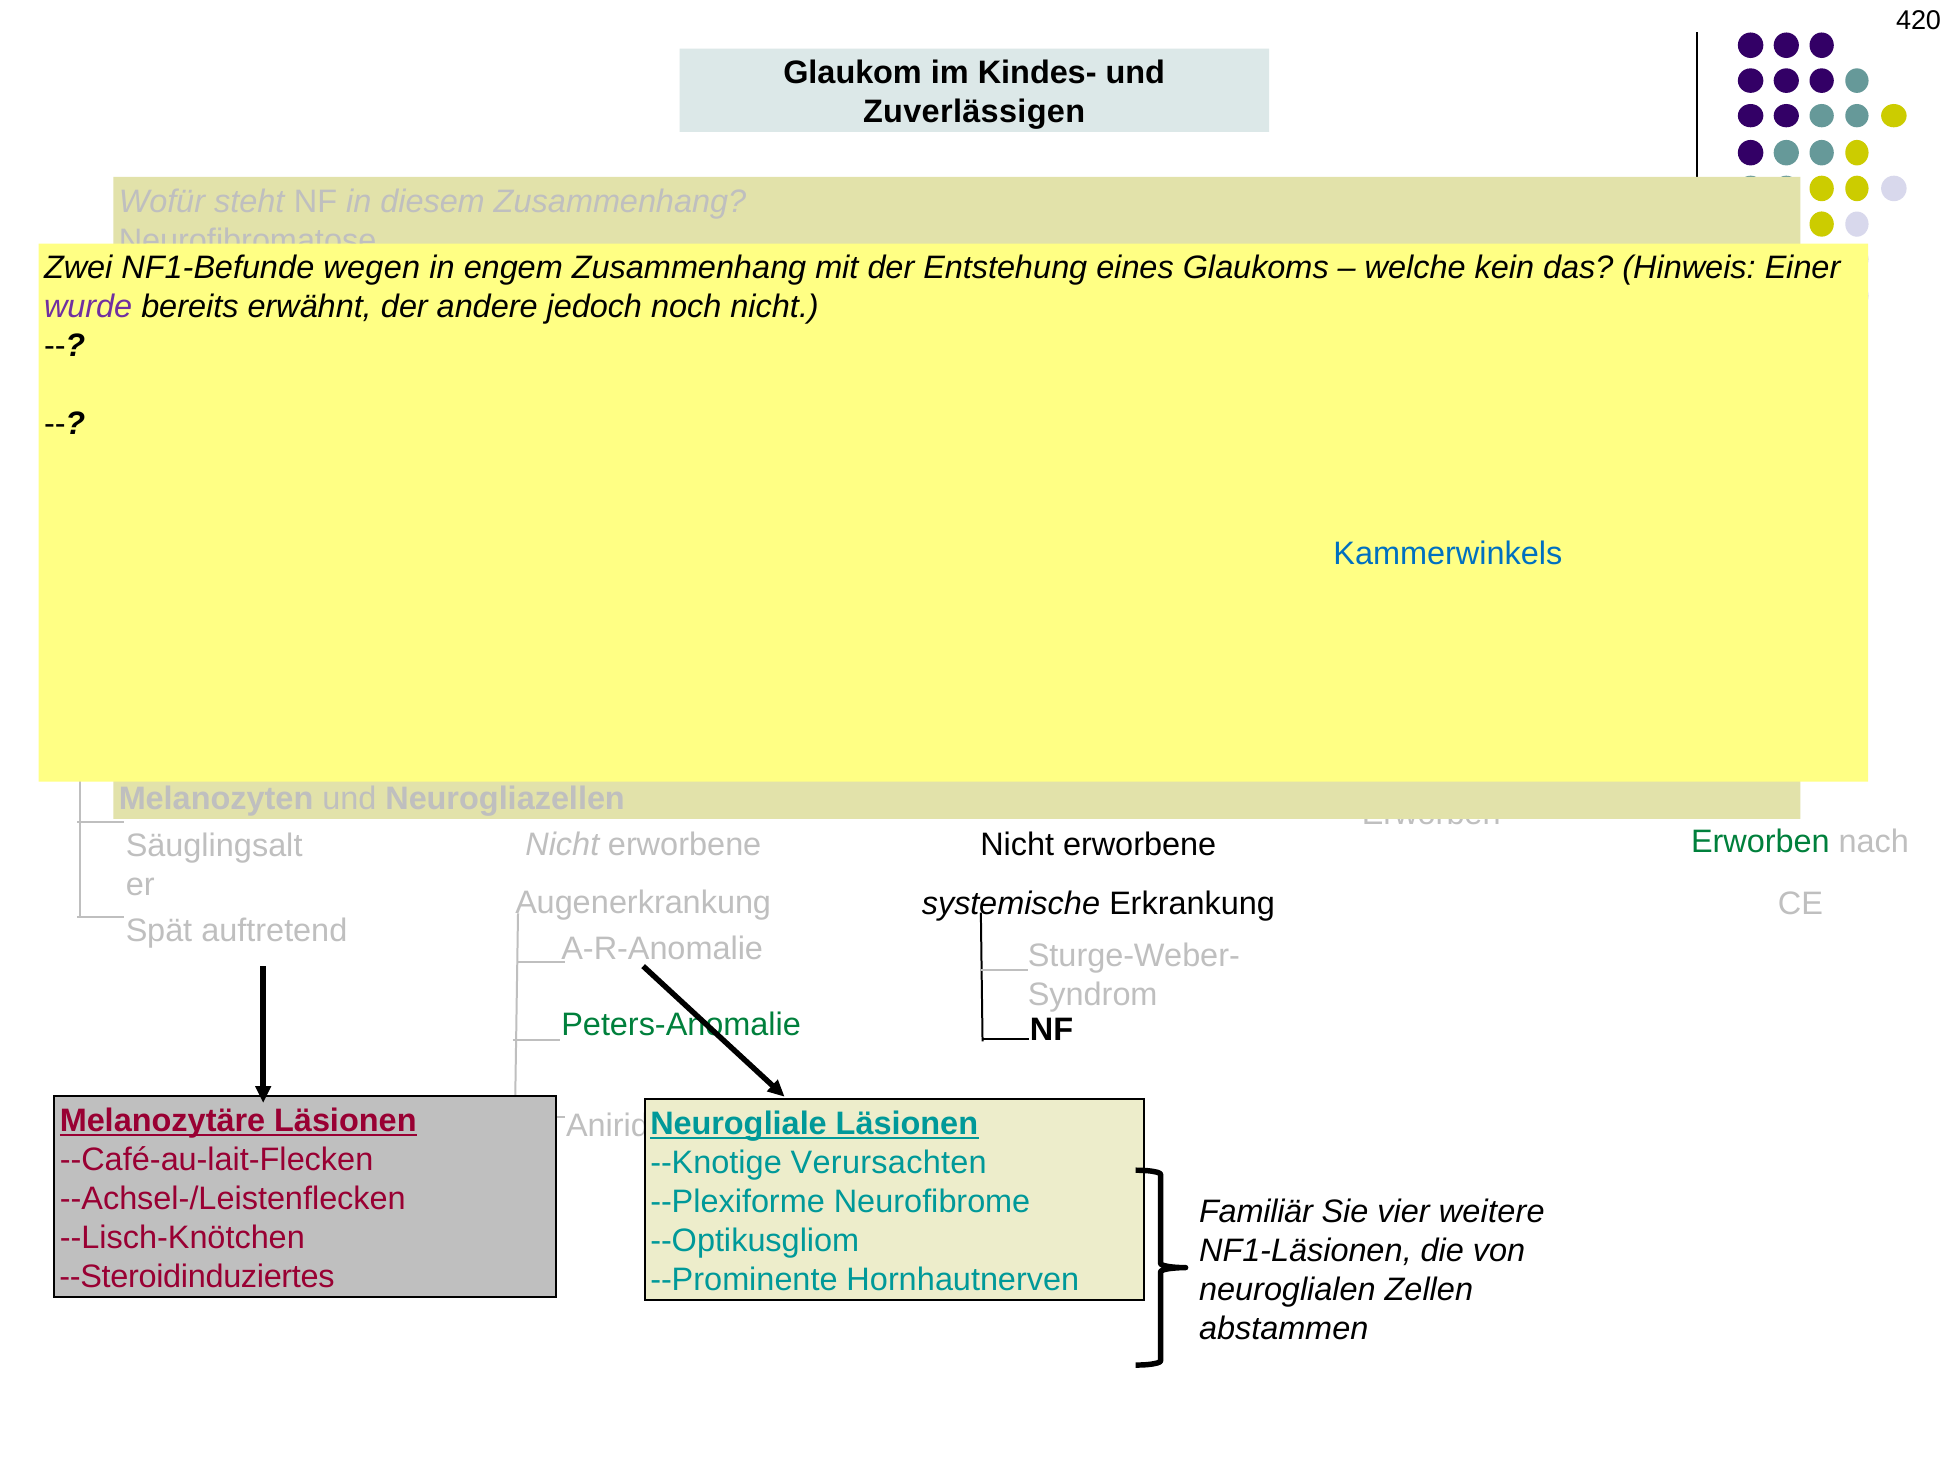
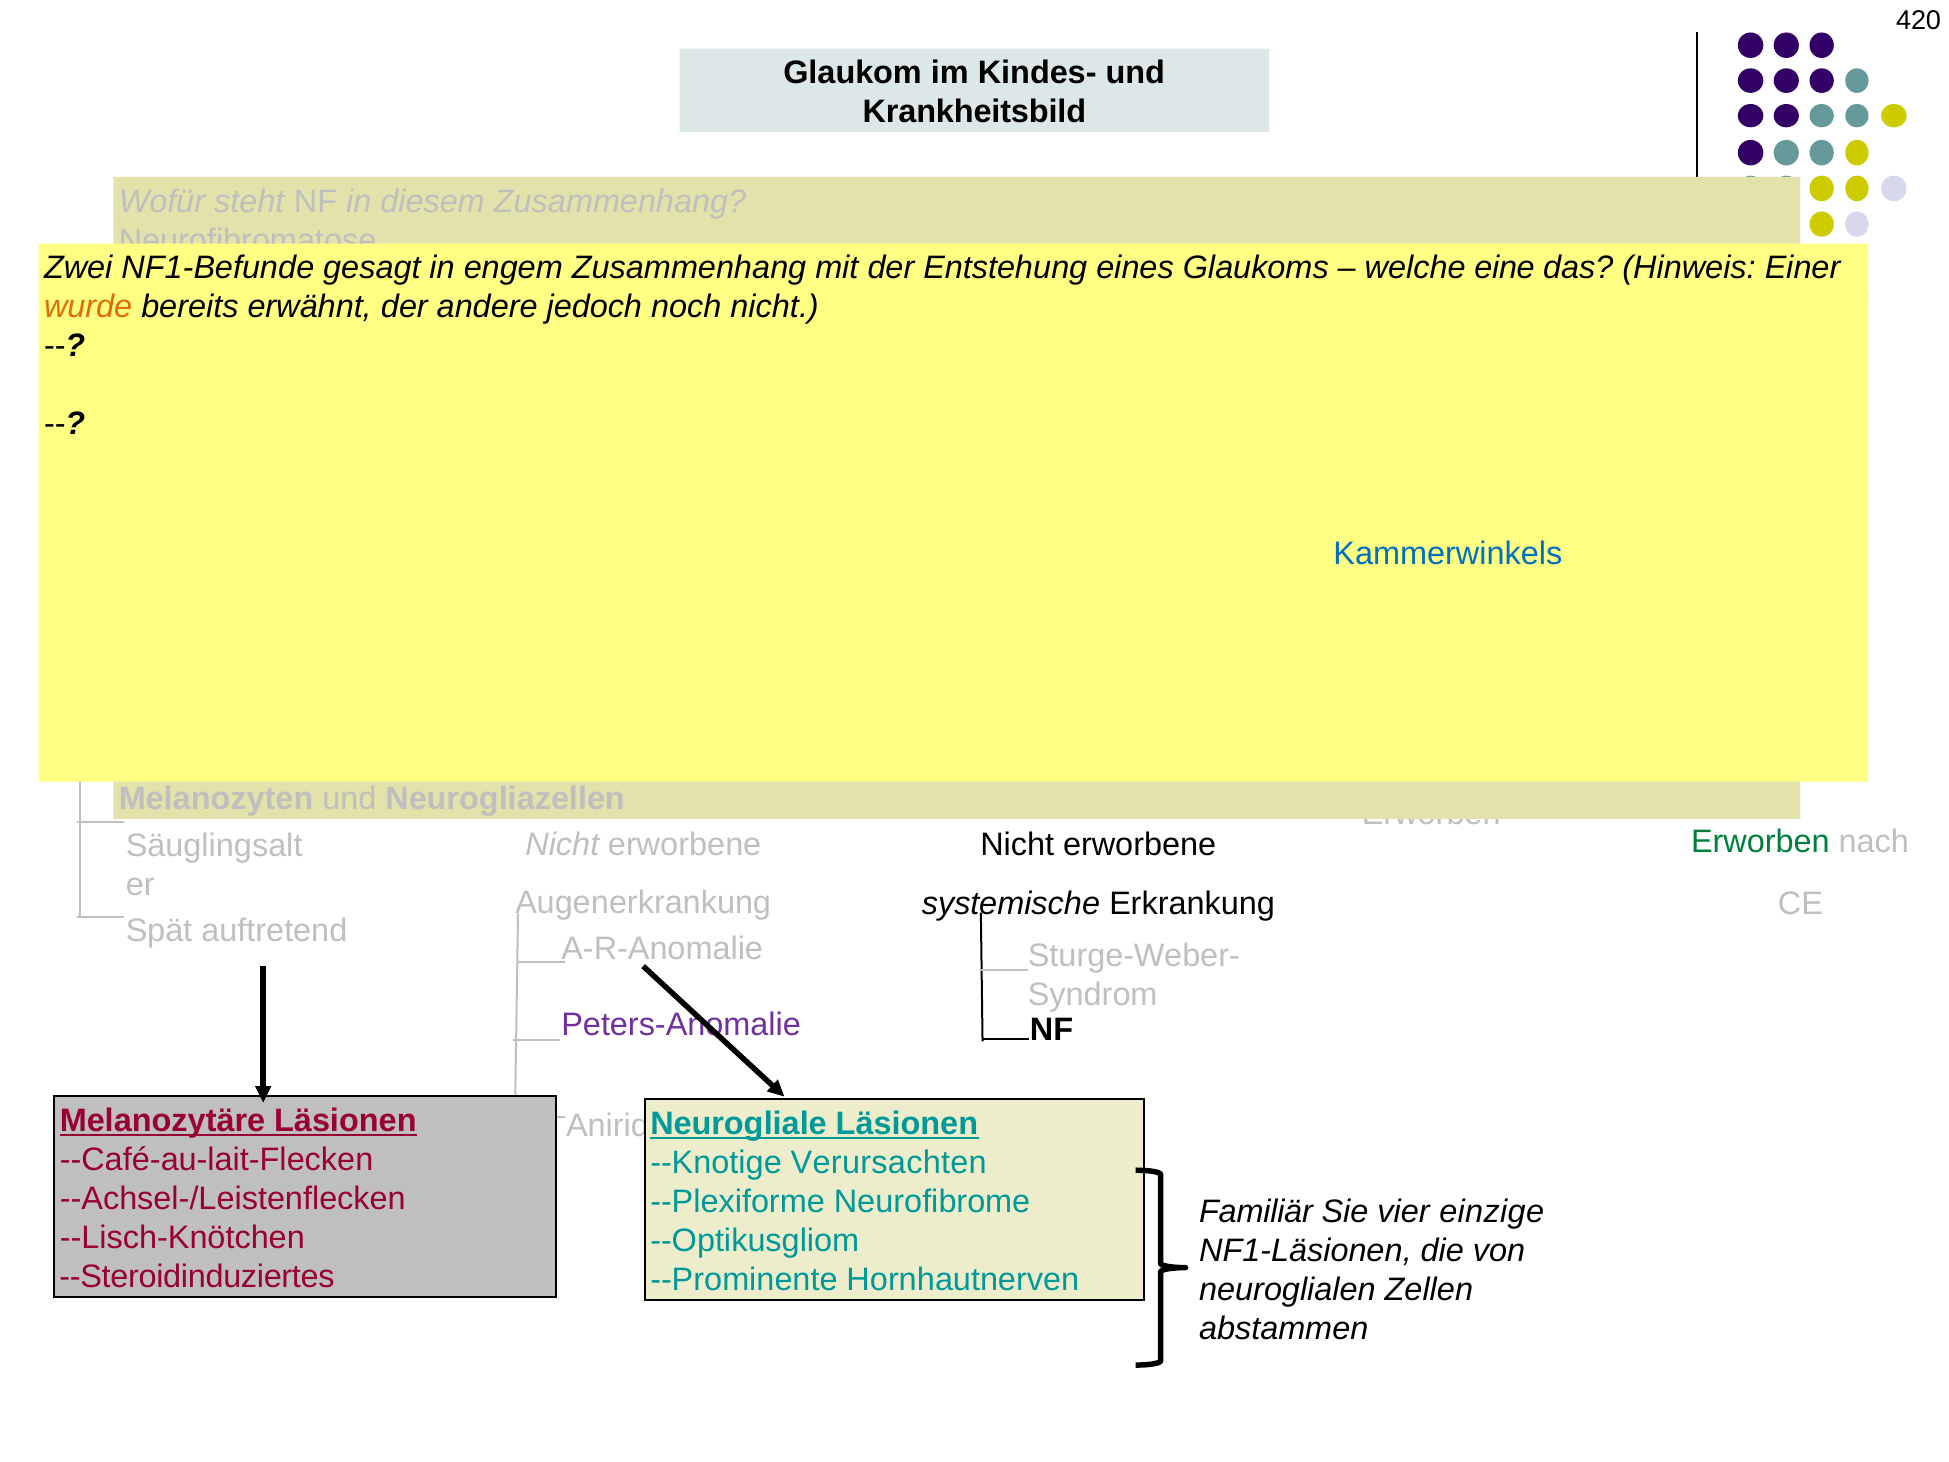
Zuverlässigen: Zuverlässigen -> Krankheitsbild (974, 112)
NF1-Befunde wegen: wegen -> gesagt (372, 268)
welche kein: kein -> eine (1505, 268)
wurde colour: purple -> orange (88, 307)
Peters-Anomalie colour: green -> purple (681, 1025)
weitere: weitere -> einzige (1492, 1212)
